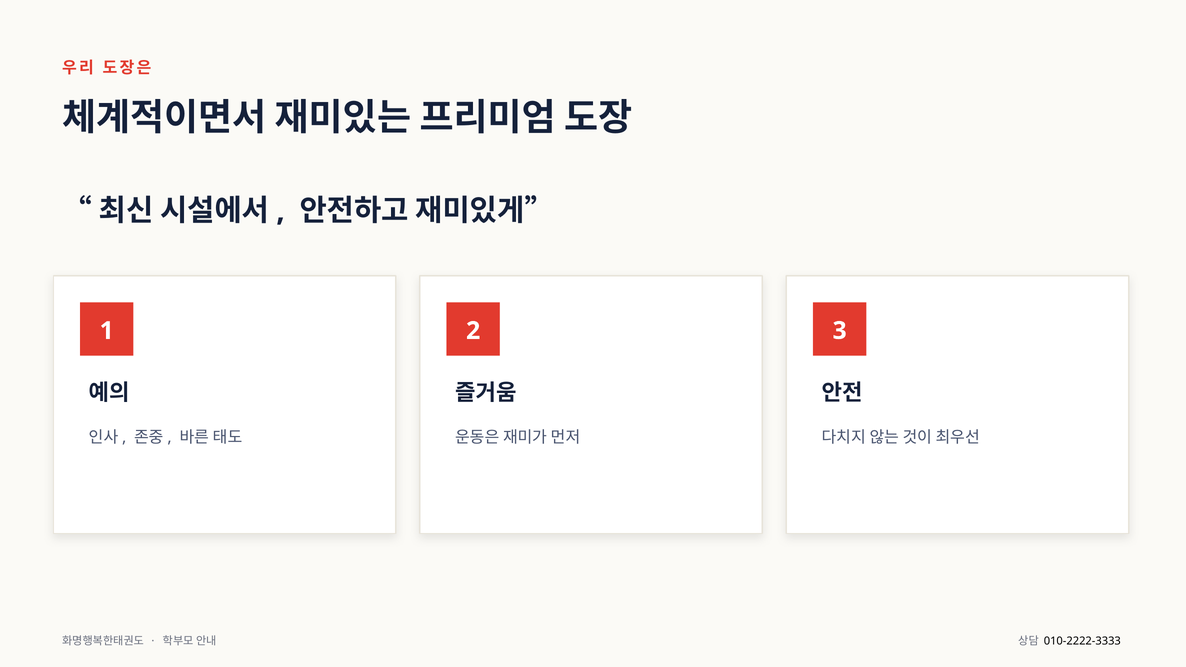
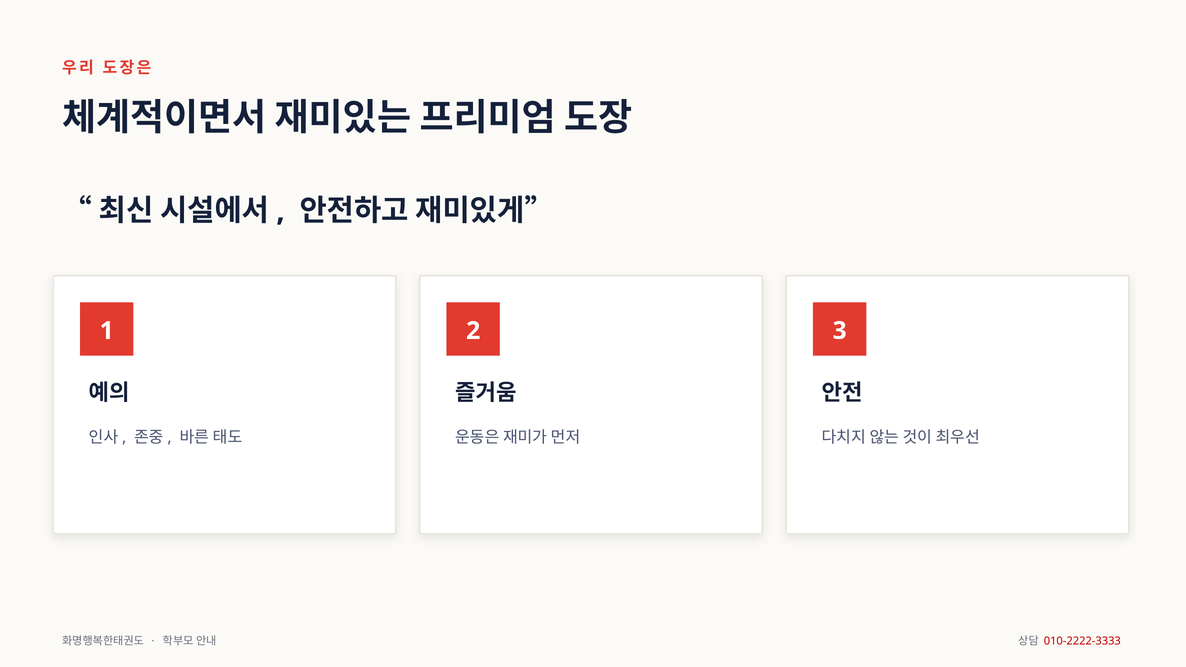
010-2222-3333 colour: black -> red (1082, 641)
